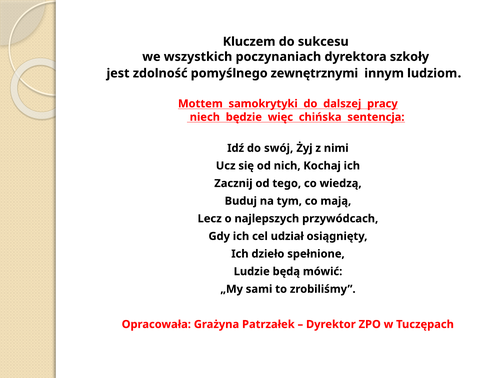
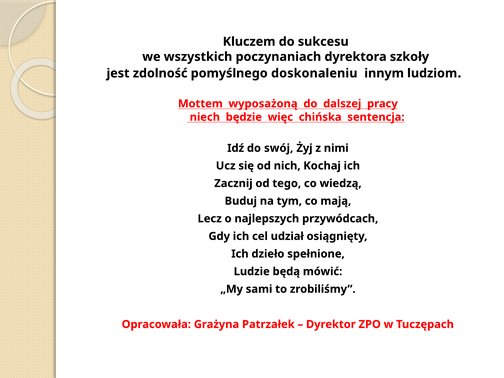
zewnętrznymi: zewnętrznymi -> doskonaleniu (314, 73)
samokrytyki: samokrytyki -> wyposażoną (263, 104)
